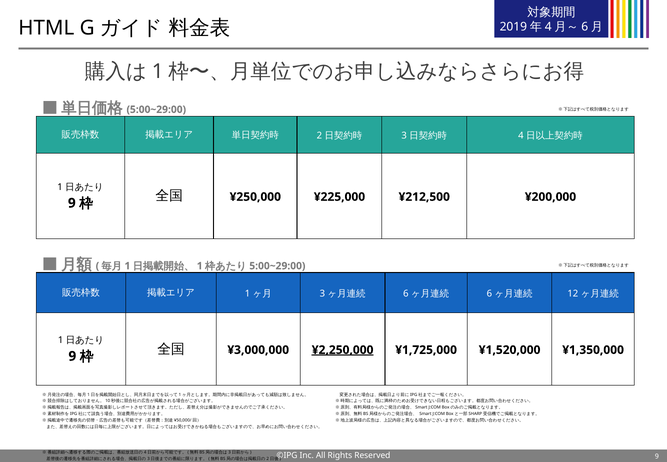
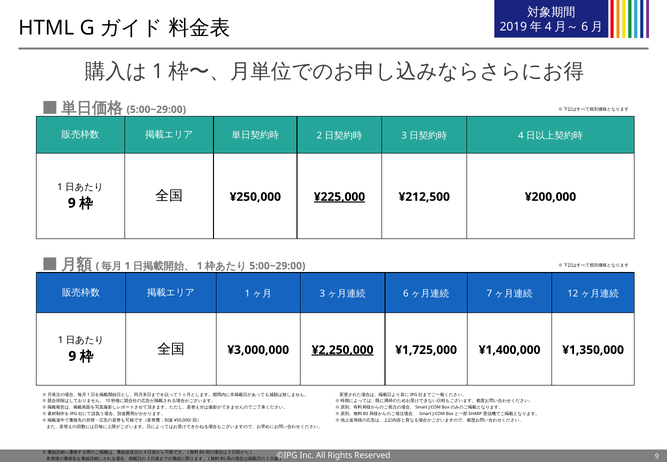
¥225,000 underline: none -> present (339, 197)
6: 6 -> 7 (489, 293)
¥1,520,000: ¥1,520,000 -> ¥1,400,000 (510, 350)
